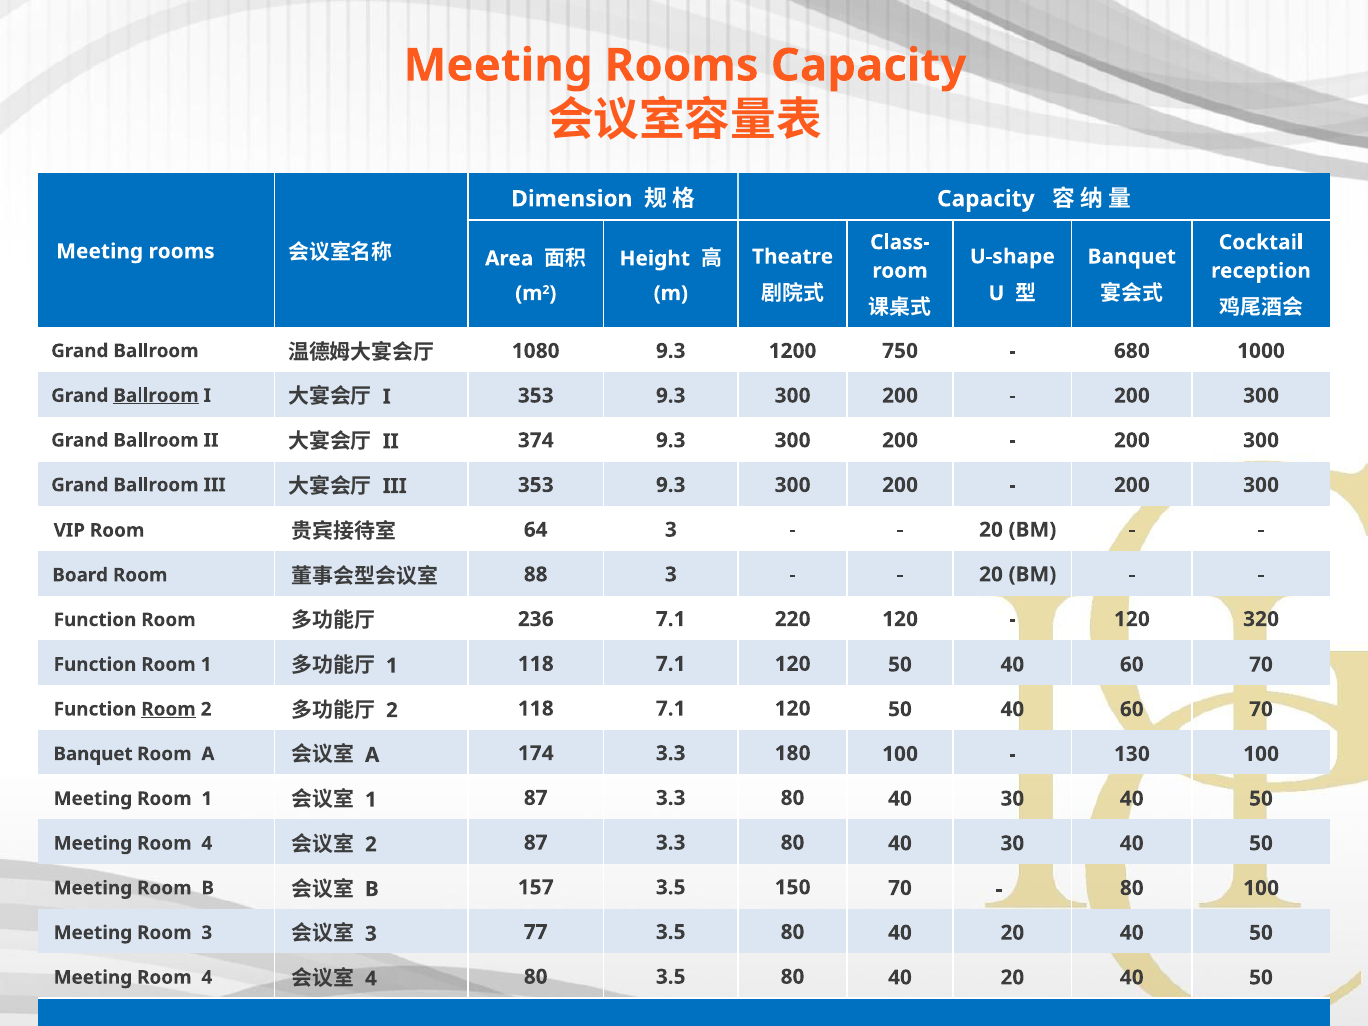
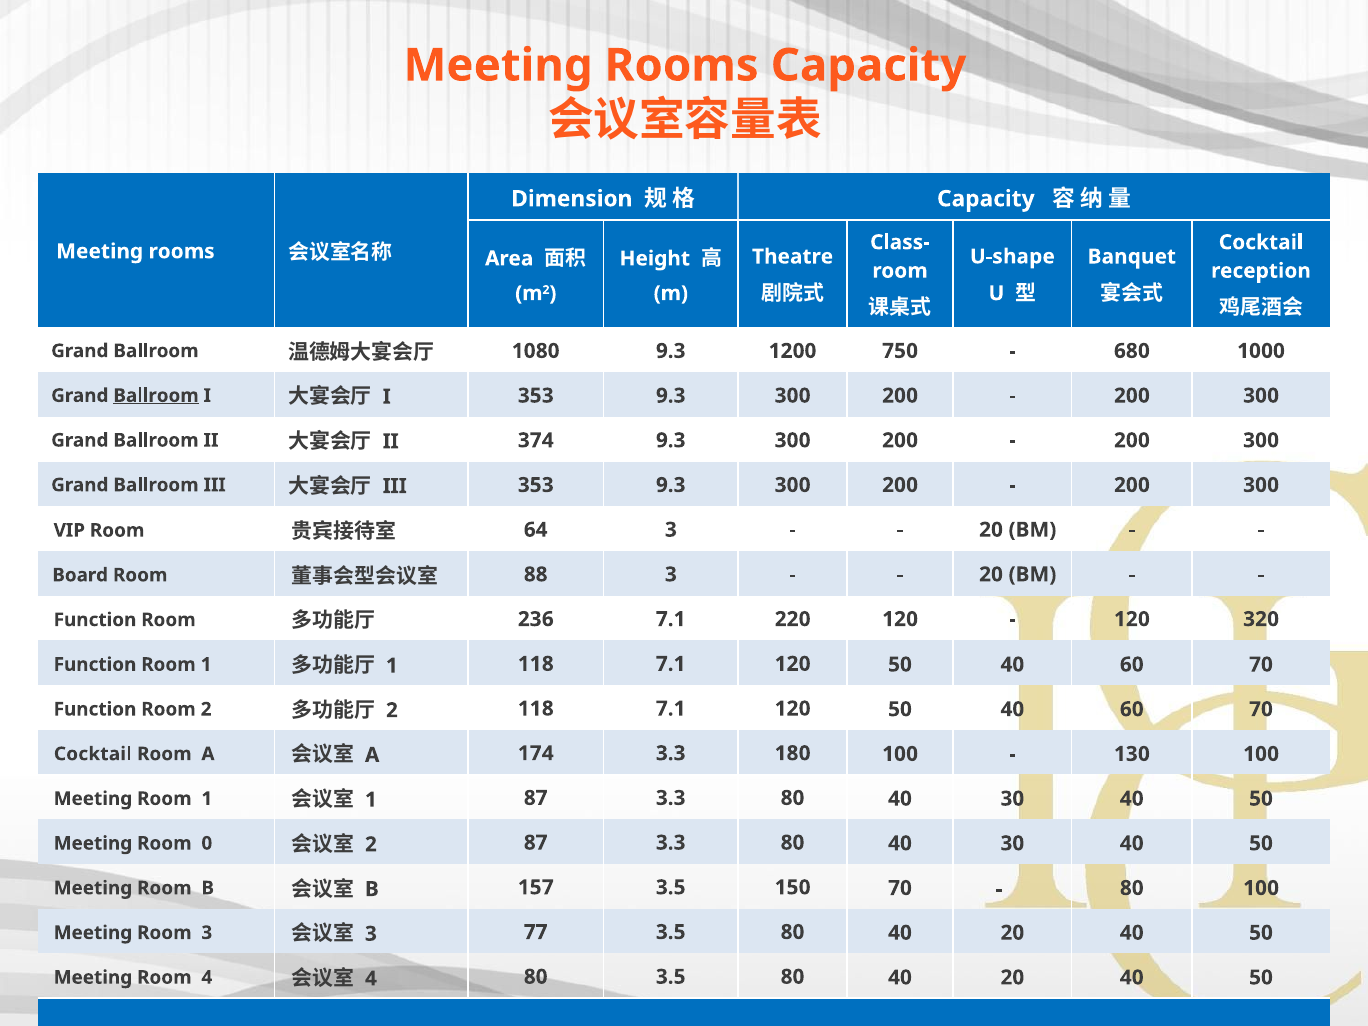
Room underline: present -> none (169, 709)
Banquet: Banquet -> Cocktail (93, 754)
4: 4 -> 0 (207, 843)
